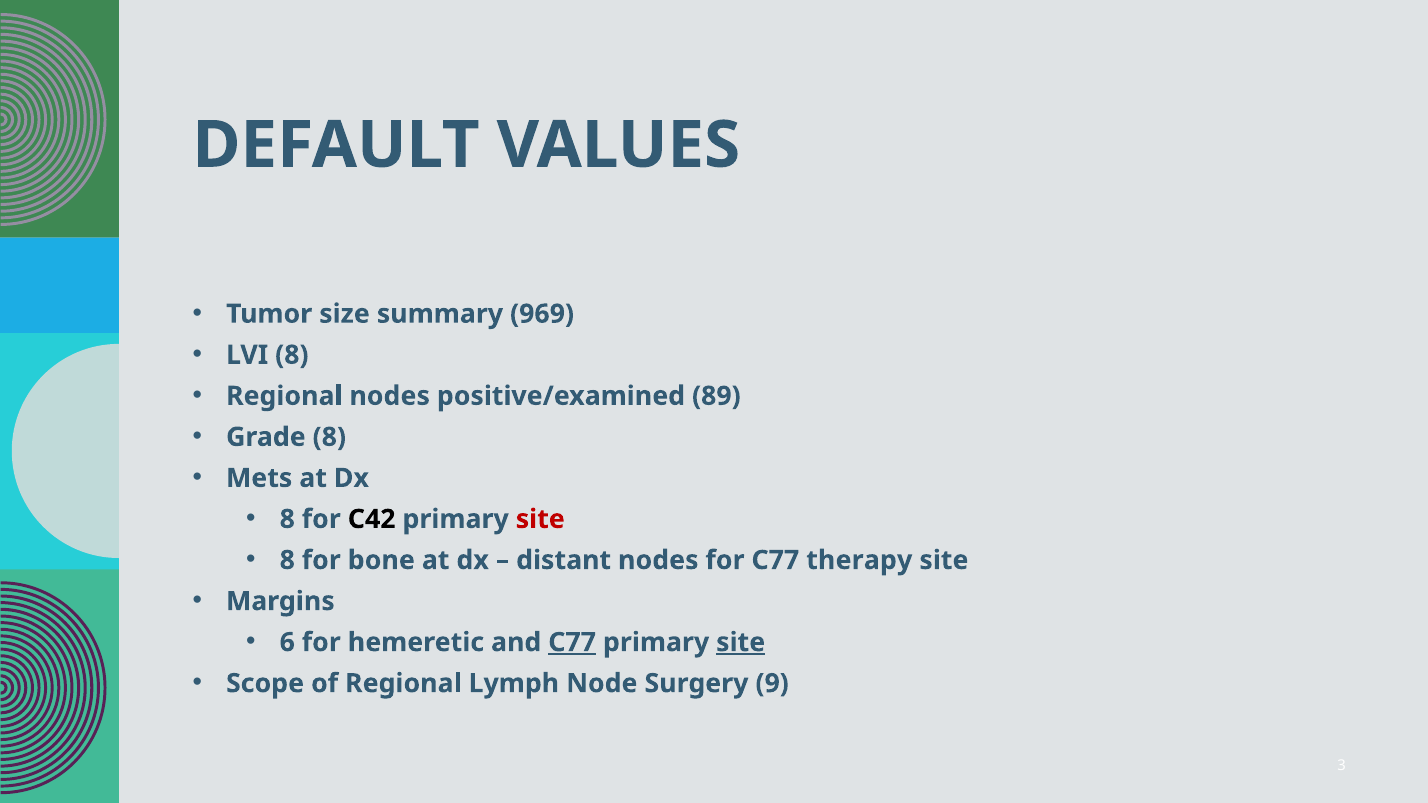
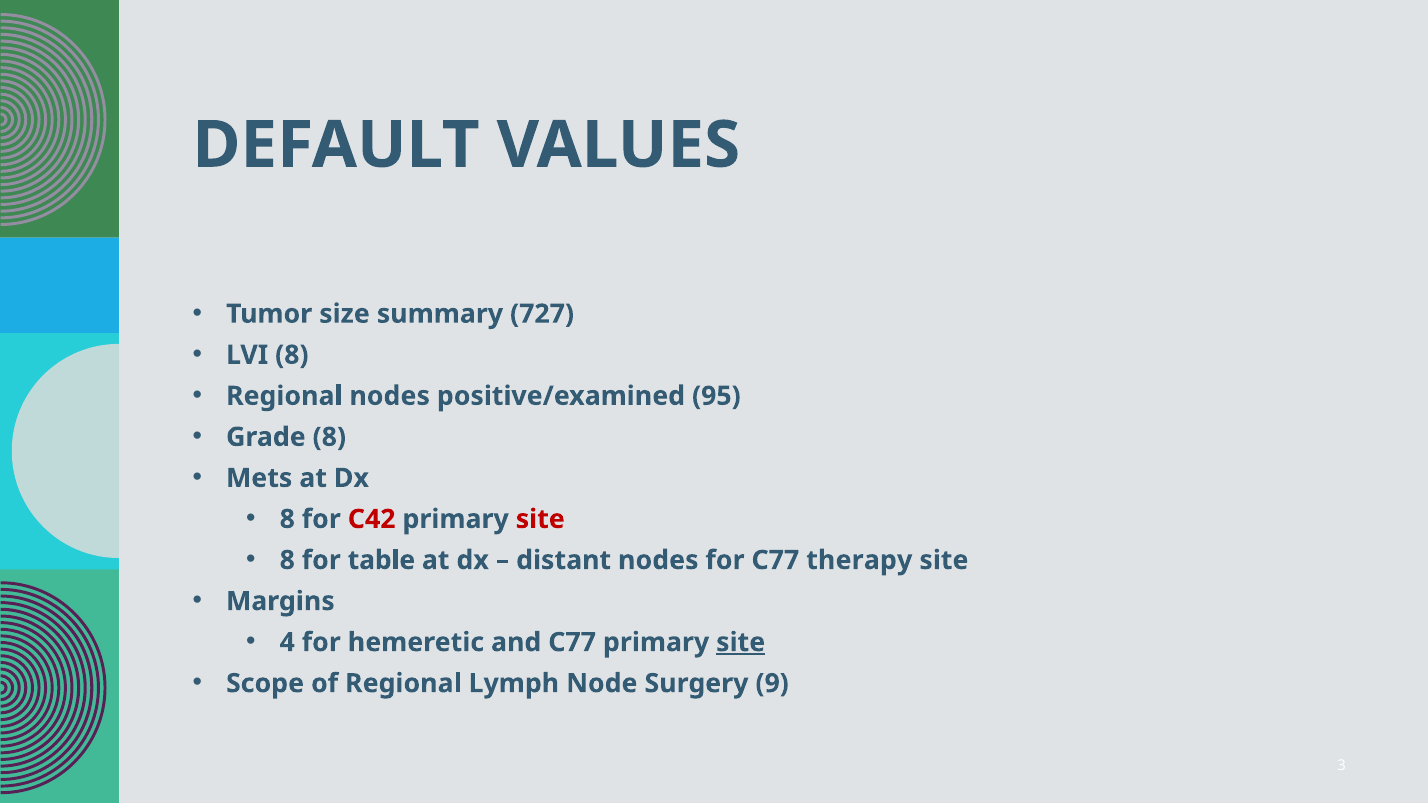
969: 969 -> 727 (542, 314)
89: 89 -> 95 (716, 396)
C42 colour: black -> red (372, 519)
bone: bone -> table (381, 560)
6: 6 -> 4 (287, 643)
C77 underline: present -> none (572, 643)
